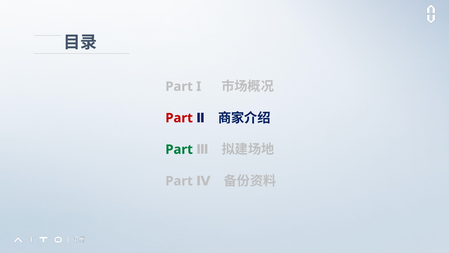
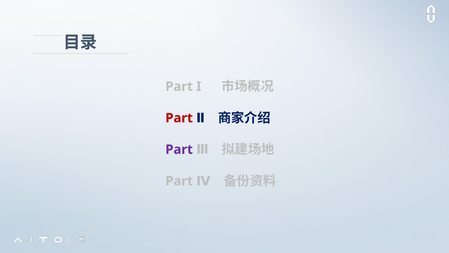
Part colour: green -> purple (179, 149)
